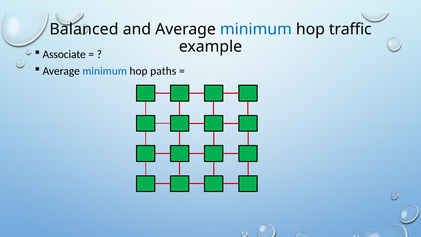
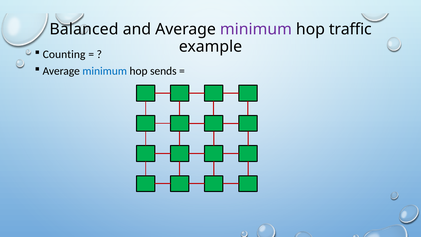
minimum colour: blue -> purple (256, 29)
Associate: Associate -> Counting (64, 54)
paths: paths -> sends (163, 71)
